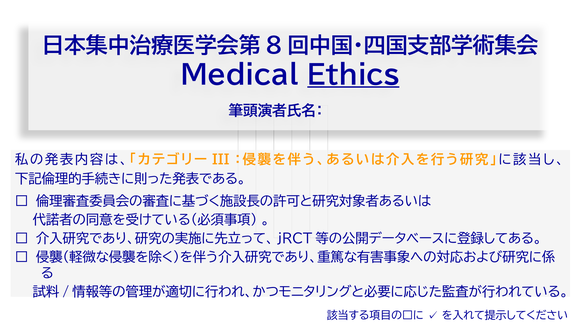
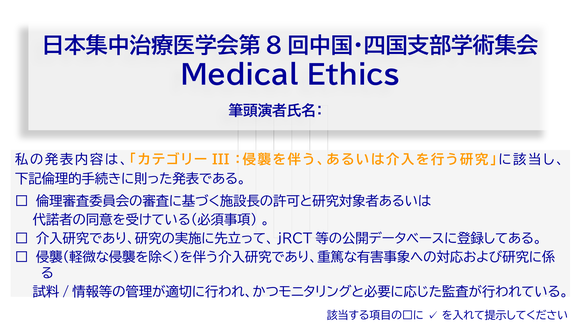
Ethics underline: present -> none (353, 76)
